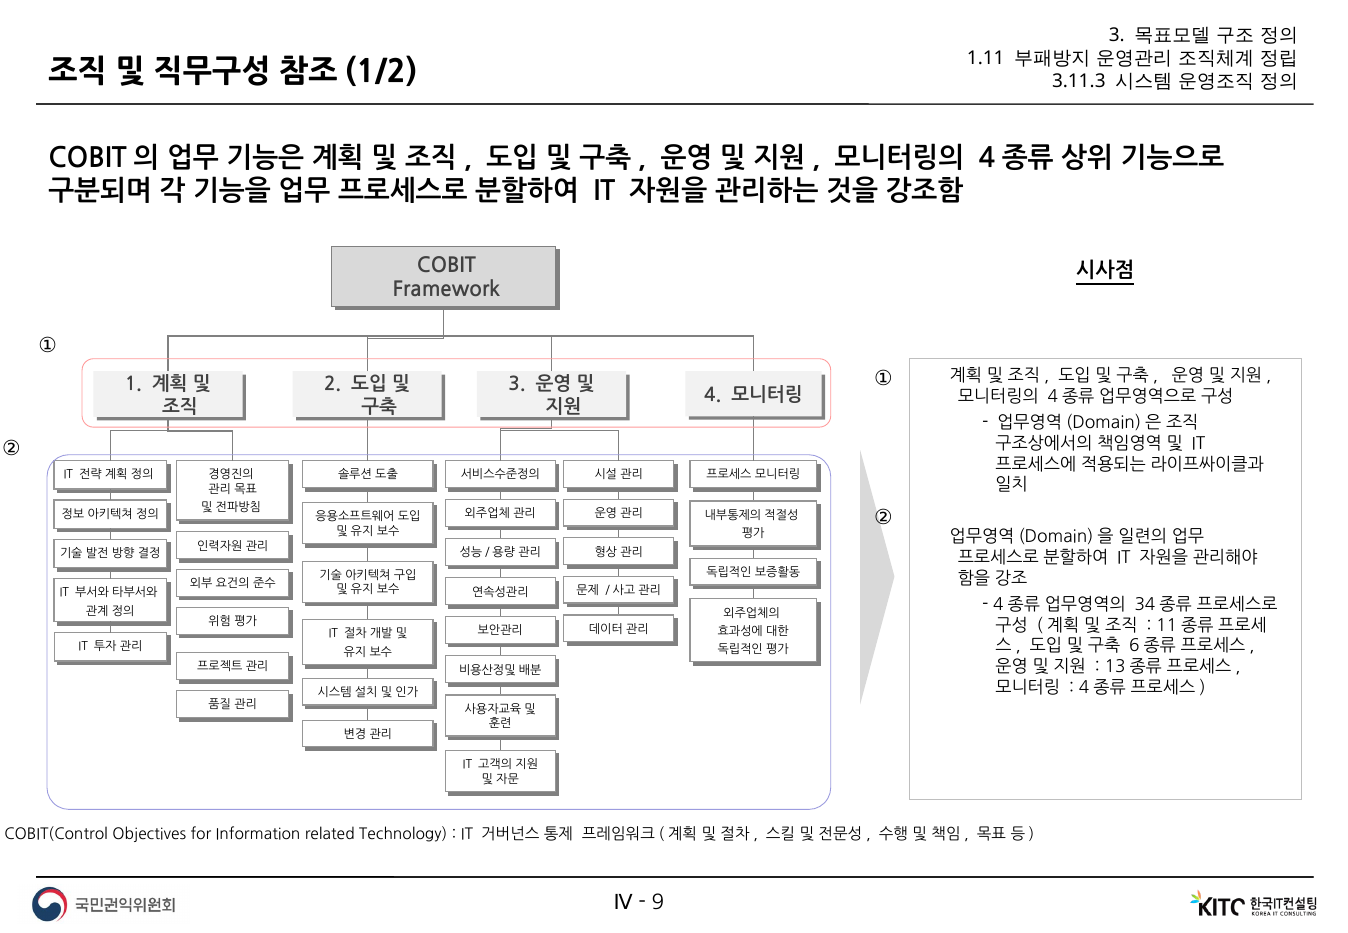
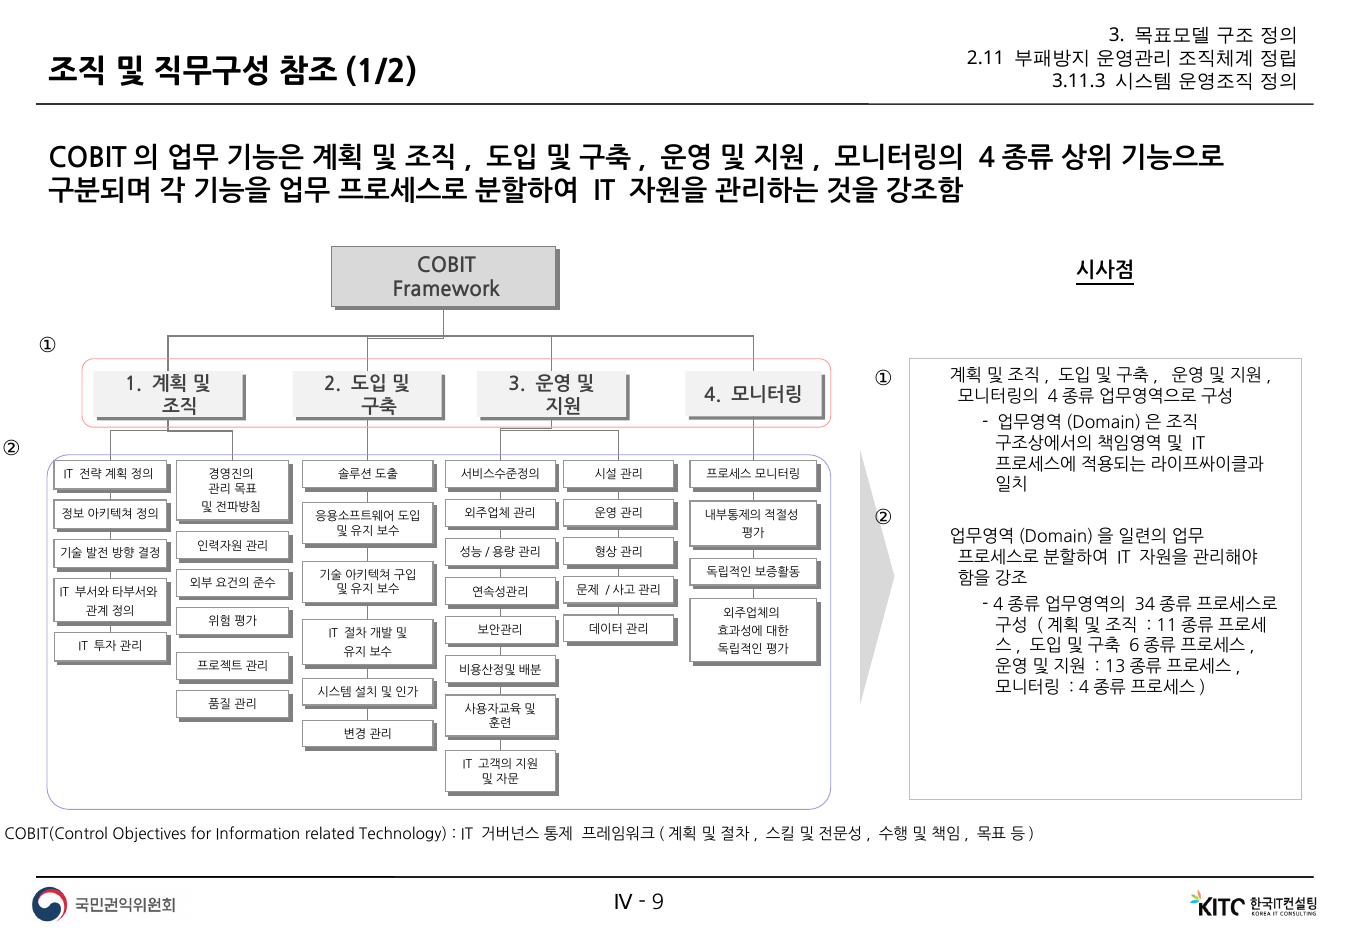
1.11: 1.11 -> 2.11 (986, 58)
